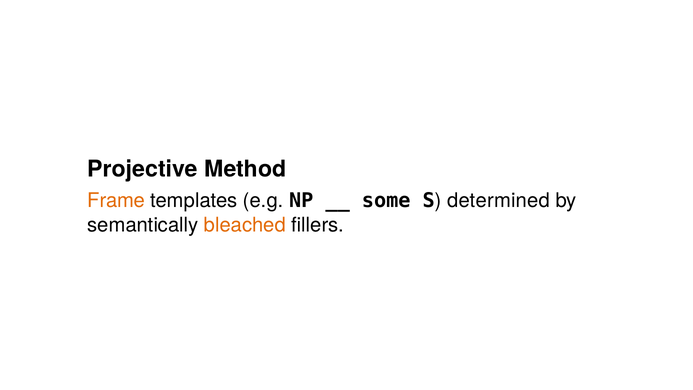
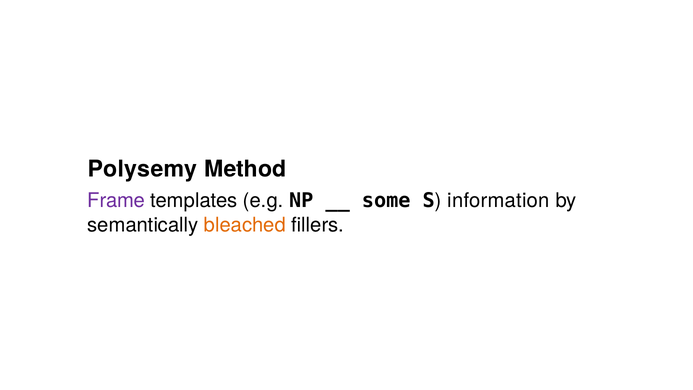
Projective: Projective -> Polysemy (142, 169)
Frame colour: orange -> purple (116, 200)
determined: determined -> information (498, 200)
